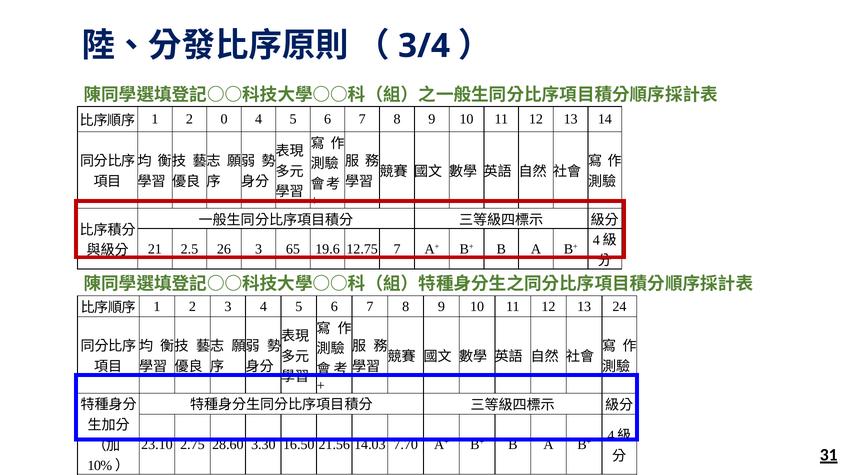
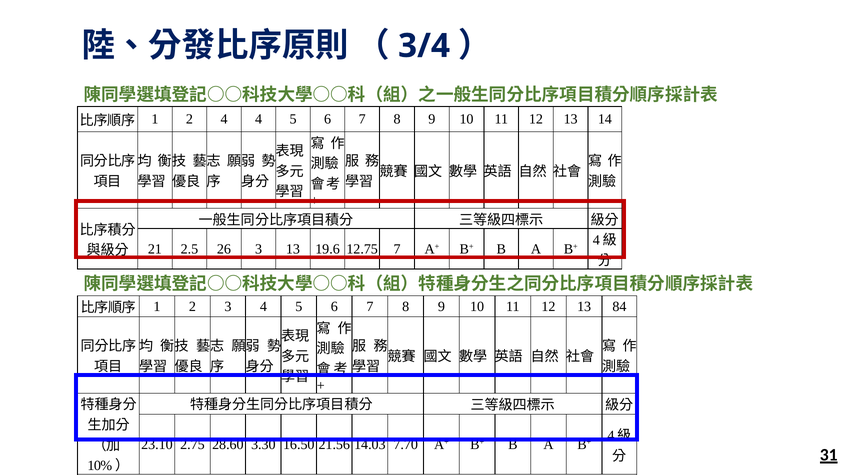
2 0: 0 -> 4 (224, 119)
3 65: 65 -> 13 (293, 249)
24: 24 -> 84 (619, 306)
